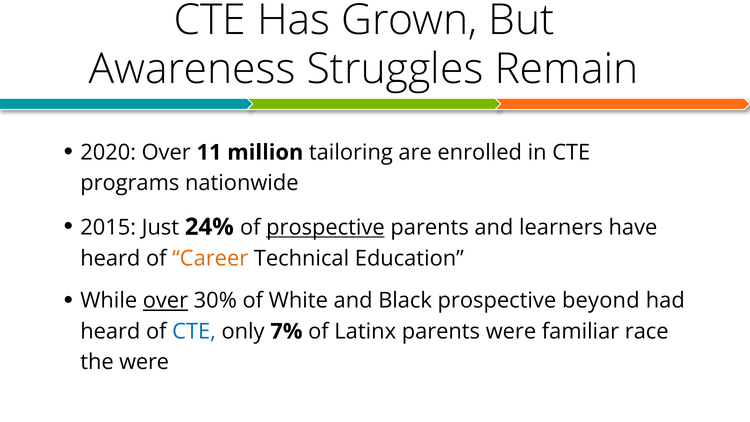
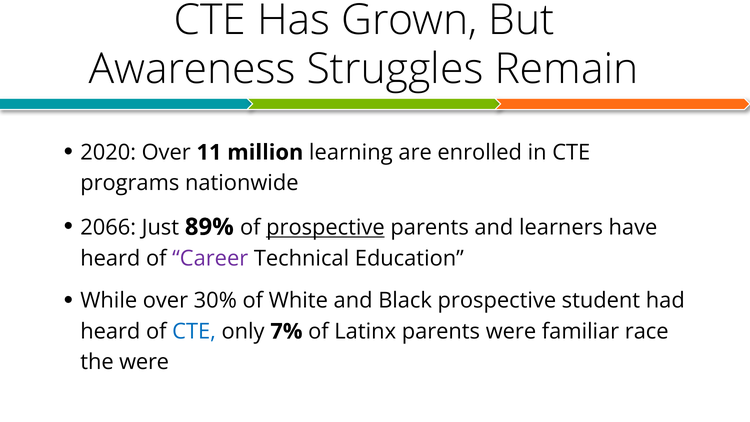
tailoring: tailoring -> learning (351, 152)
2015: 2015 -> 2066 (108, 228)
24%: 24% -> 89% (209, 227)
Career colour: orange -> purple (210, 259)
over underline: present -> none (165, 301)
beyond: beyond -> student (601, 301)
